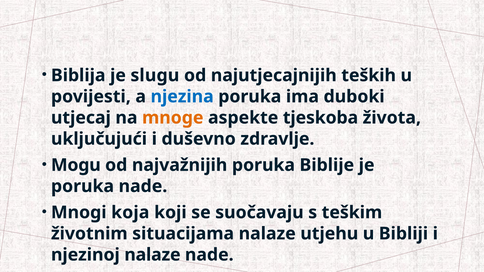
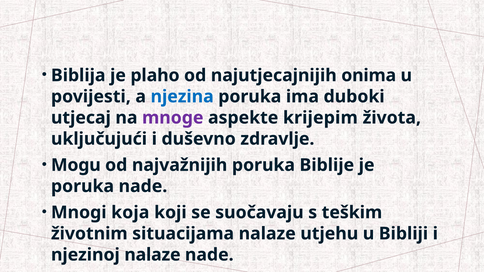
slugu: slugu -> plaho (155, 75)
teških: teških -> onima (369, 75)
mnoge colour: orange -> purple (173, 118)
tjeskoba: tjeskoba -> krijepim (320, 118)
